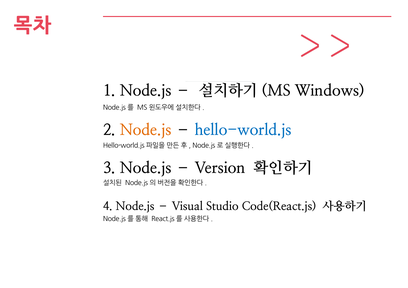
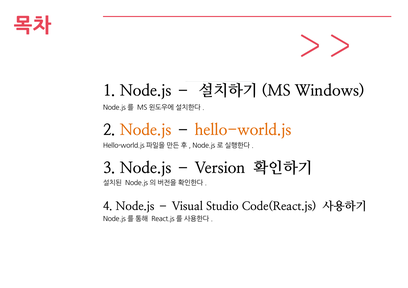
hello-world.js colour: blue -> orange (243, 130)
